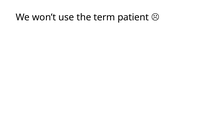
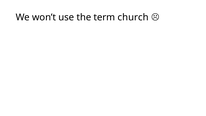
patient: patient -> church (133, 17)
